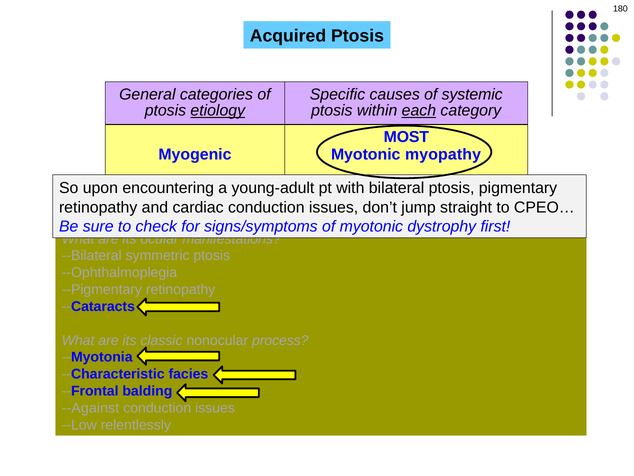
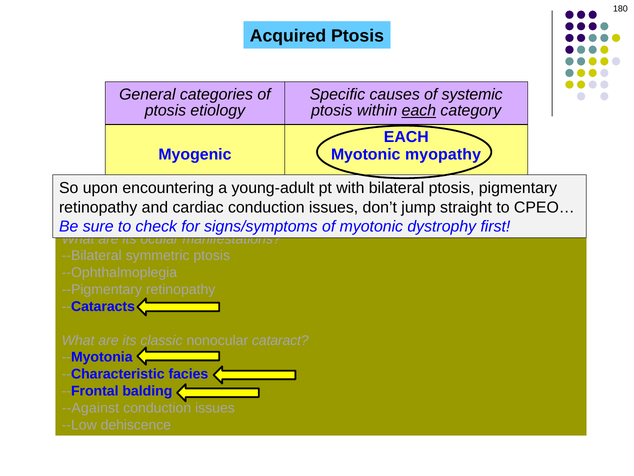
etiology underline: present -> none (218, 111)
MOST: MOST -> EACH (406, 137)
process: process -> cataract (280, 340)
--Low relentlessly: relentlessly -> dehiscence (136, 425)
